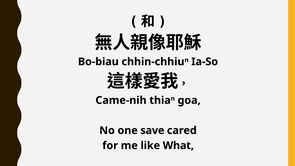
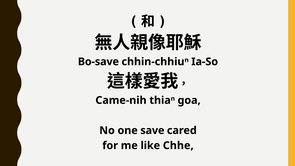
Bo-biau: Bo-biau -> Bo-save (98, 62)
What: What -> Chhe (178, 145)
